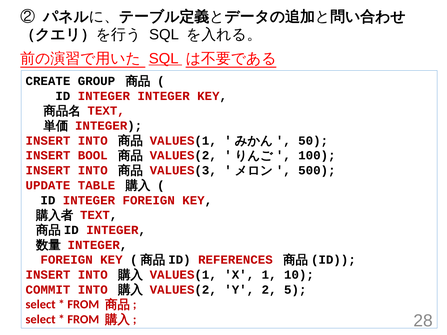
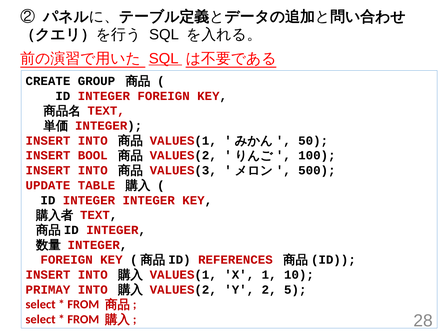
ID INTEGER INTEGER: INTEGER -> FOREIGN (164, 96)
ID INTEGER FOREIGN: FOREIGN -> INTEGER (149, 200)
COMMIT: COMMIT -> PRIMAY (48, 290)
